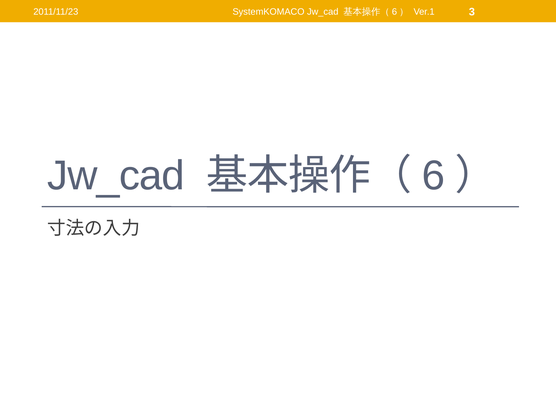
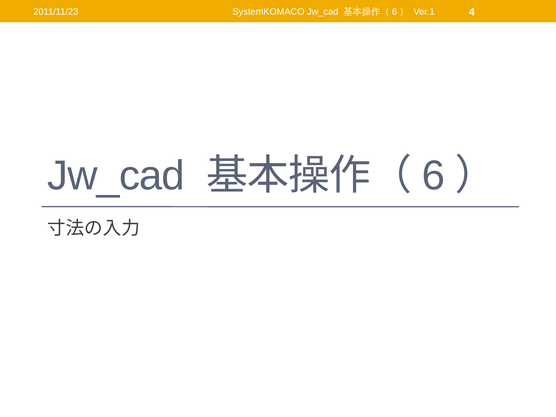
3: 3 -> 4 (472, 12)
